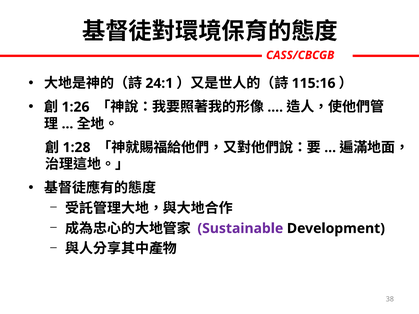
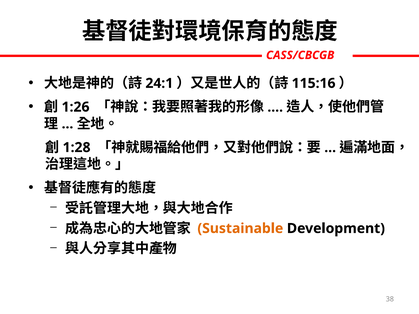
Sustainable colour: purple -> orange (240, 229)
